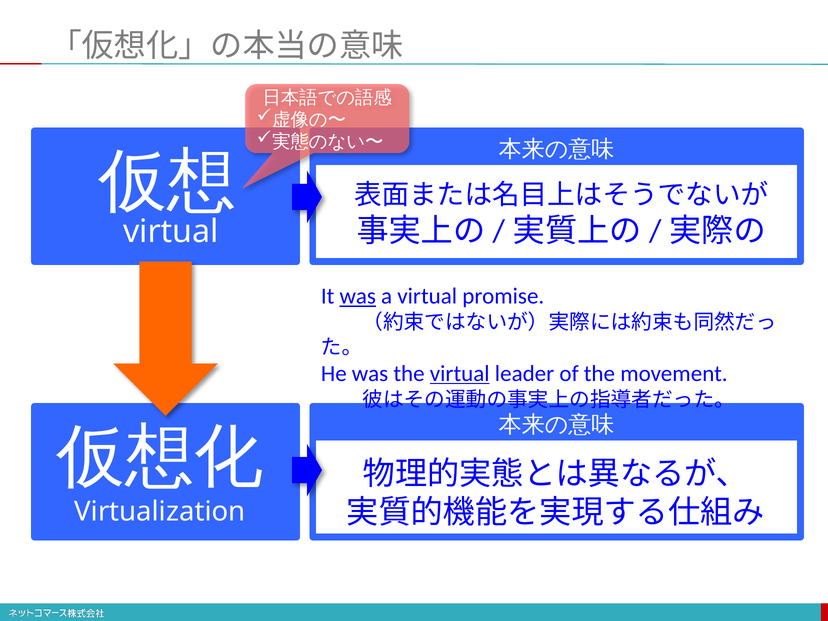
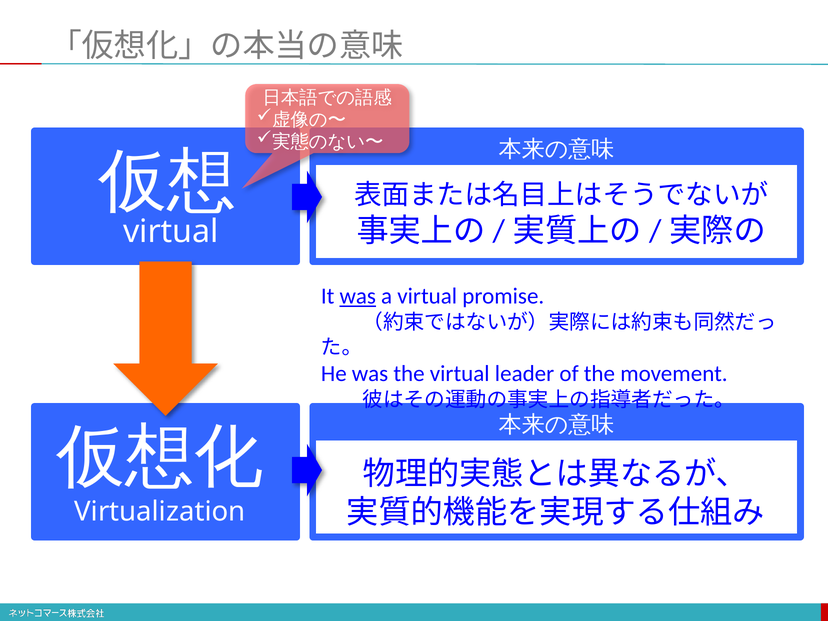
virtual underline: present -> none (460, 374)
